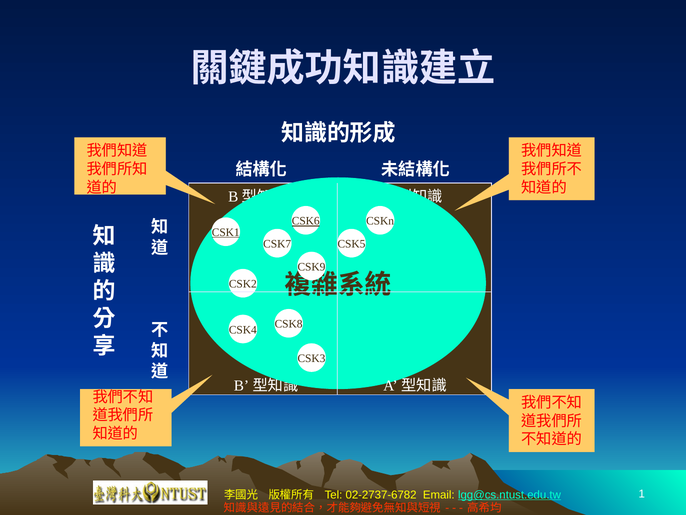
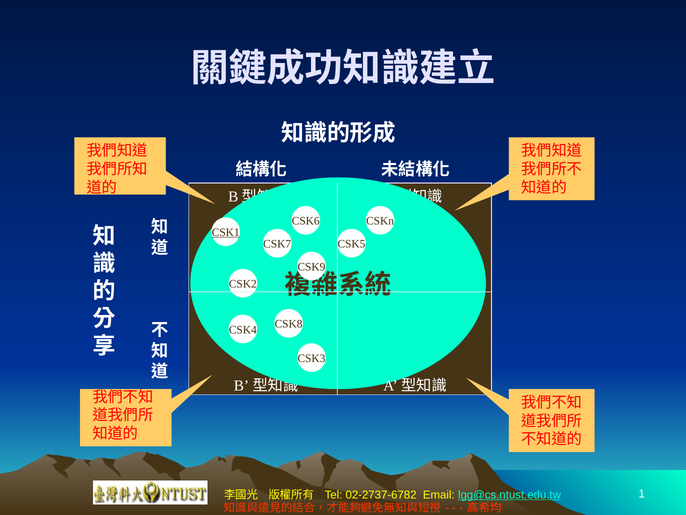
CSK6 underline: present -> none (306, 221)
